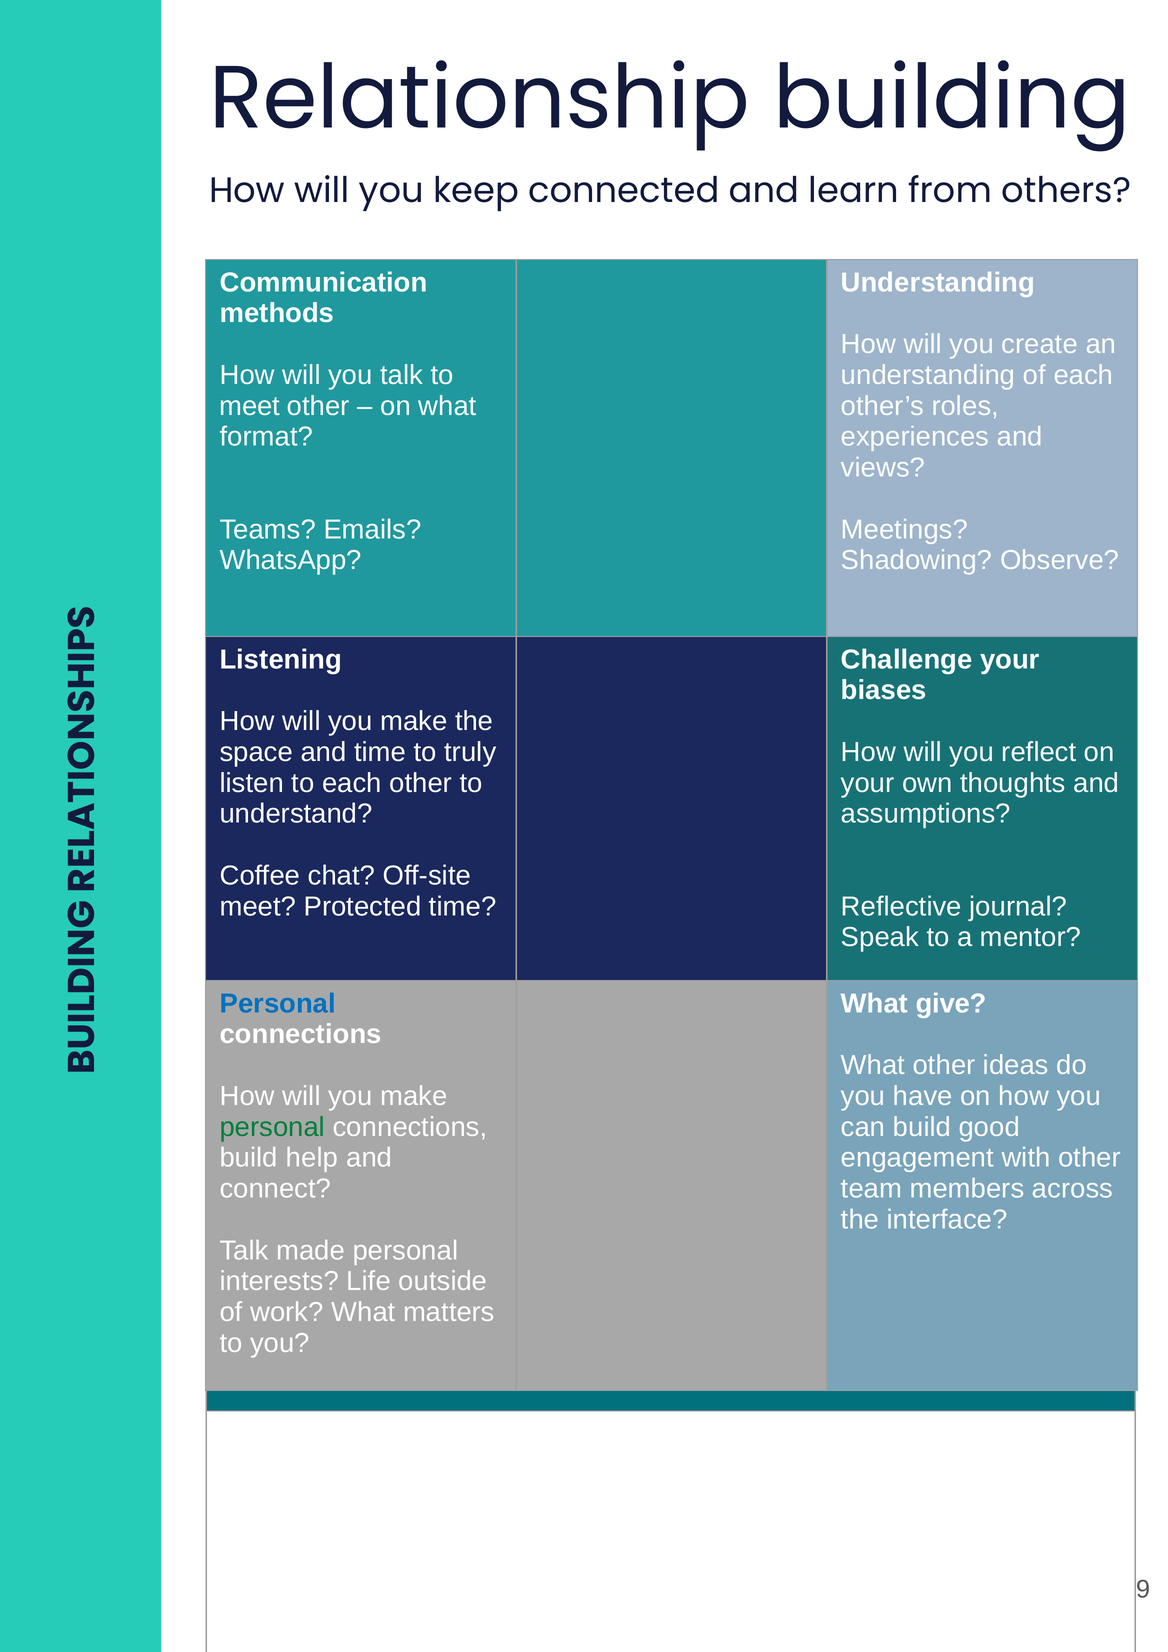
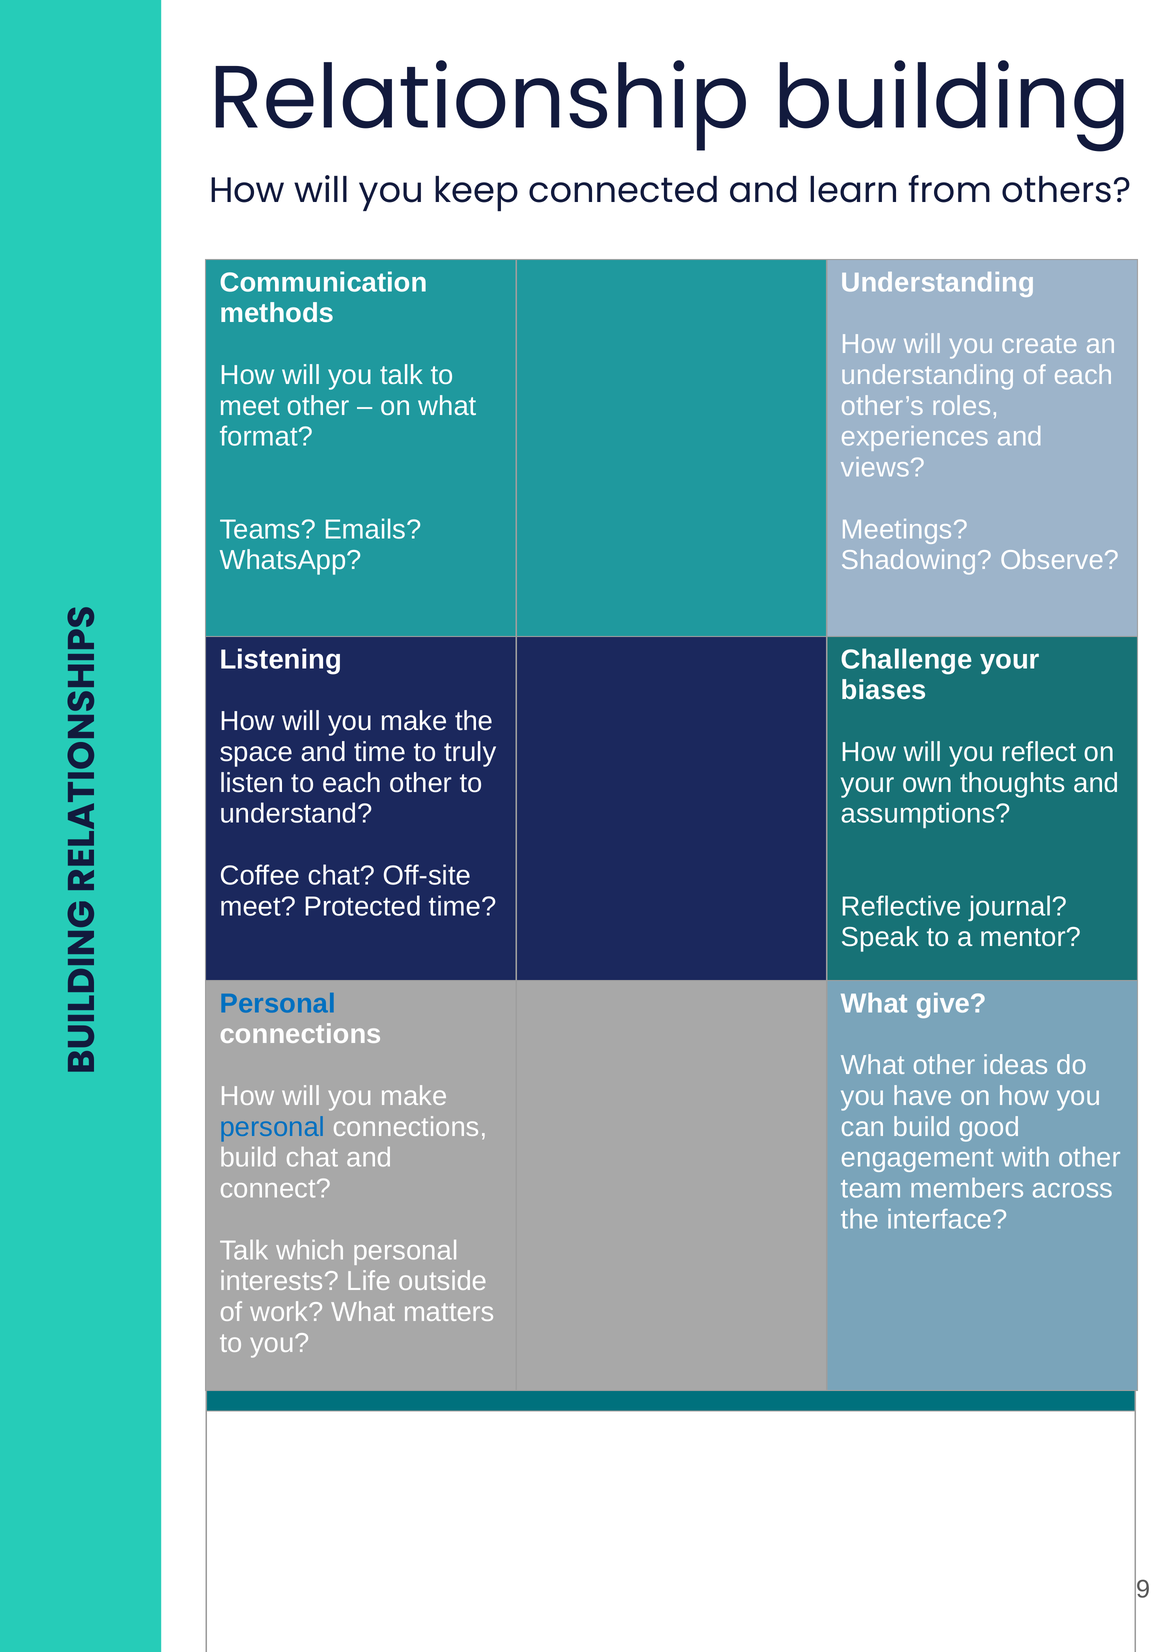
personal colour: green -> blue (272, 1127)
build help: help -> chat (312, 1158)
made: made -> which (311, 1250)
